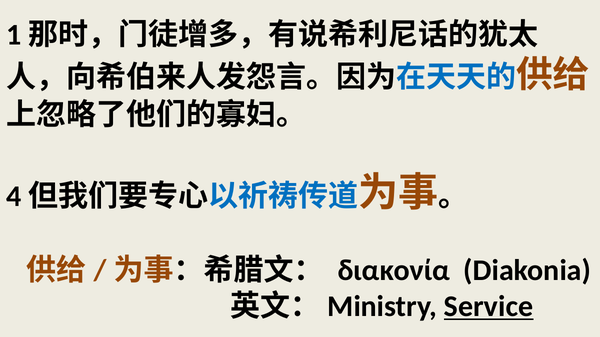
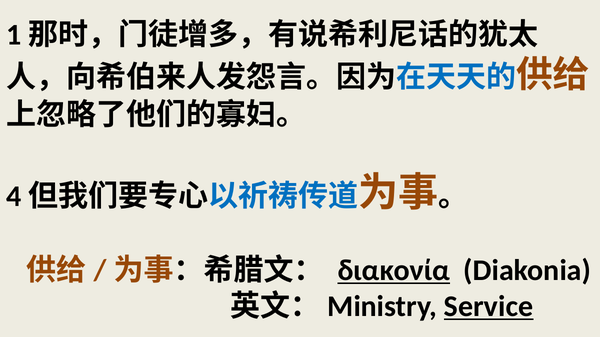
διακονία underline: none -> present (394, 271)
